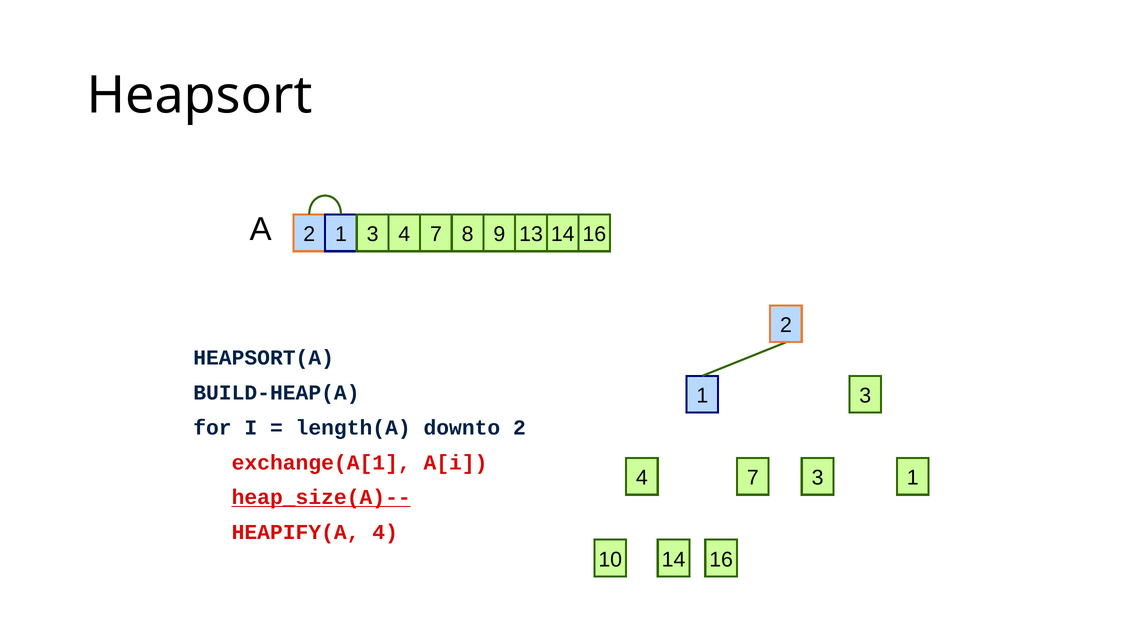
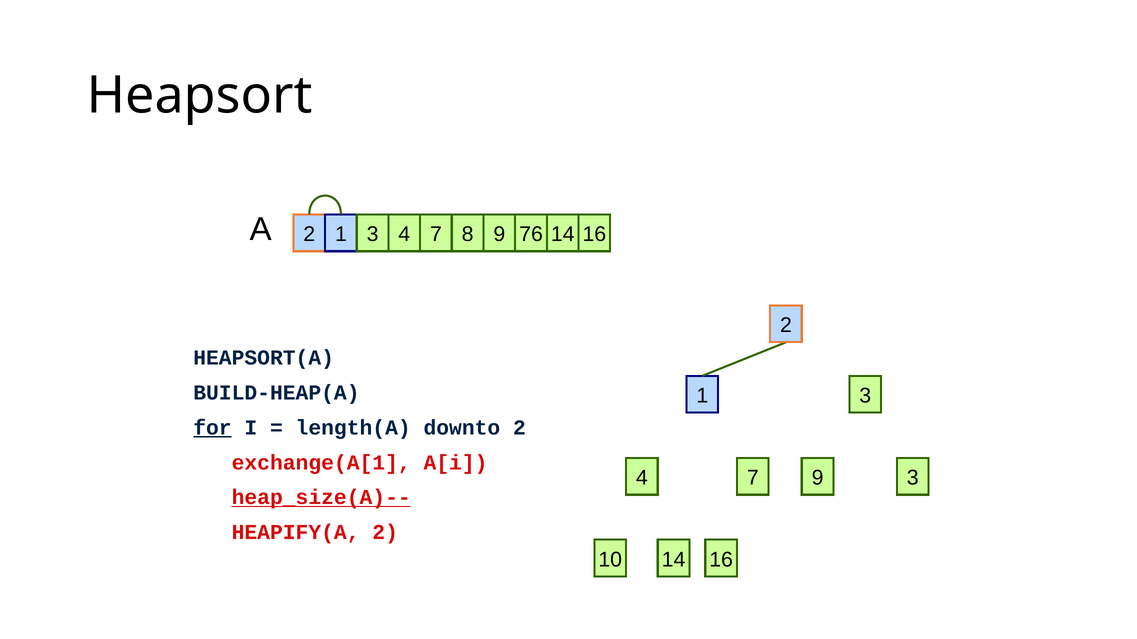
13: 13 -> 76 (531, 235)
for underline: none -> present (212, 428)
7 3: 3 -> 9 (818, 478)
1: 1 -> 3 (913, 478)
HEAPIFY(A 4: 4 -> 2 (385, 533)
